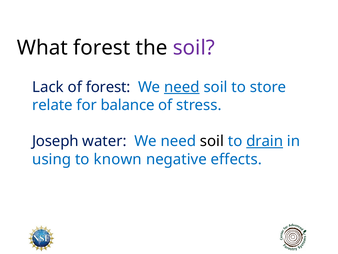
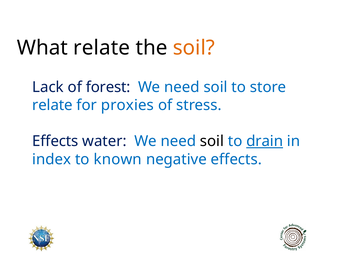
What forest: forest -> relate (102, 48)
soil colour: purple -> orange (194, 48)
need underline: present -> none (182, 87)
balance: balance -> proxies (127, 105)
Joseph: Joseph -> Effects (55, 141)
using: using -> index (52, 159)
